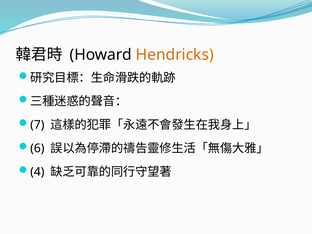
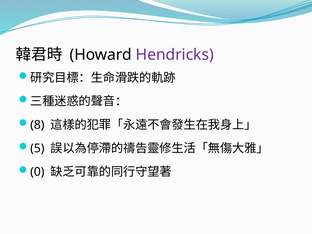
Hendricks colour: orange -> purple (175, 55)
7: 7 -> 8 (37, 125)
6: 6 -> 5 (37, 148)
4: 4 -> 0 (37, 172)
